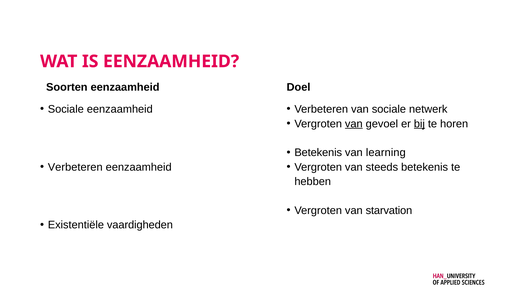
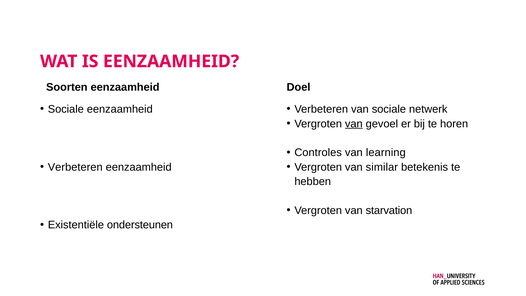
bij underline: present -> none (419, 124)
Betekenis: Betekenis -> Controles (318, 153)
steeds: steeds -> similar (382, 167)
vaardigheden: vaardigheden -> ondersteunen (140, 225)
